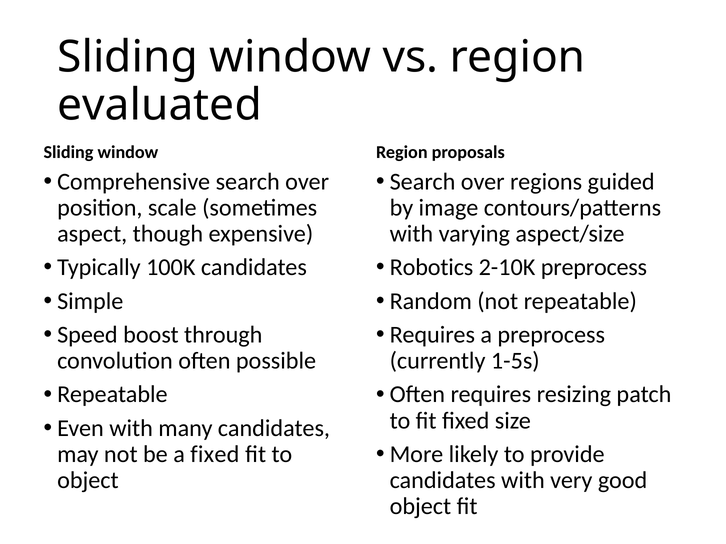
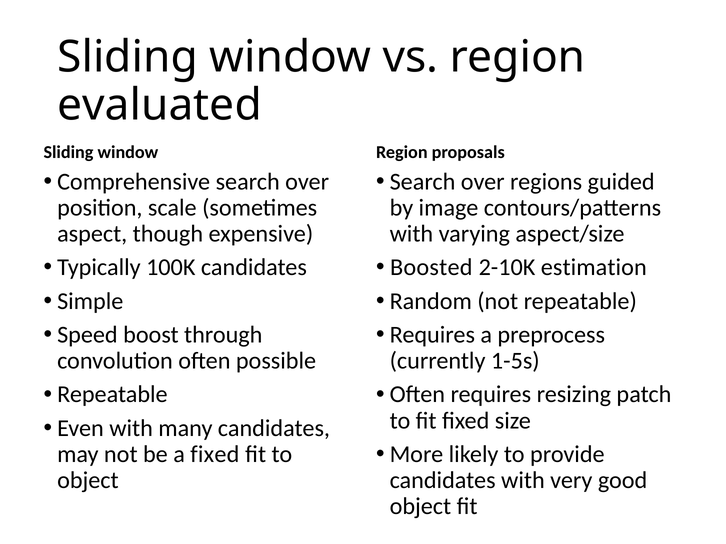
Robotics: Robotics -> Boosted (431, 268)
2-10K preprocess: preprocess -> estimation (594, 268)
